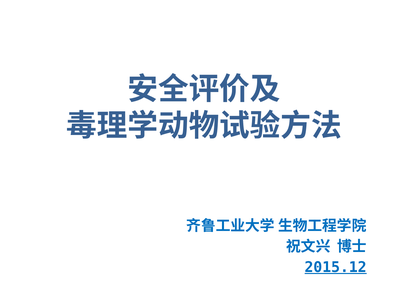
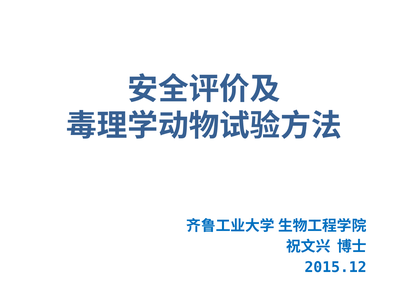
2015.12 underline: present -> none (336, 267)
